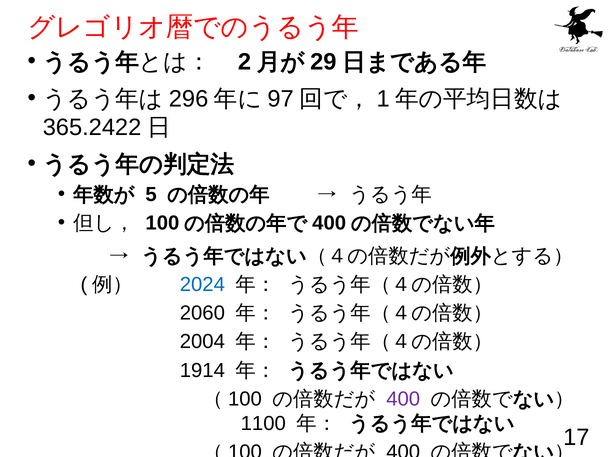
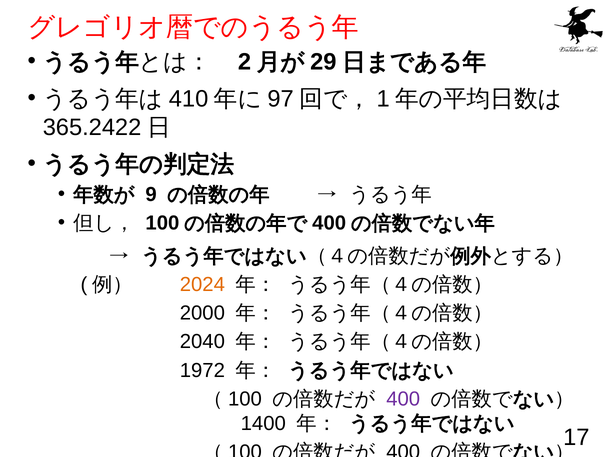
296: 296 -> 410 (189, 99)
5: 5 -> 9 (151, 194)
2024 colour: blue -> orange (202, 284)
2060: 2060 -> 2000 (202, 313)
2004: 2004 -> 2040 (202, 342)
1914: 1914 -> 1972 (202, 370)
1100: 1100 -> 1400 (263, 423)
